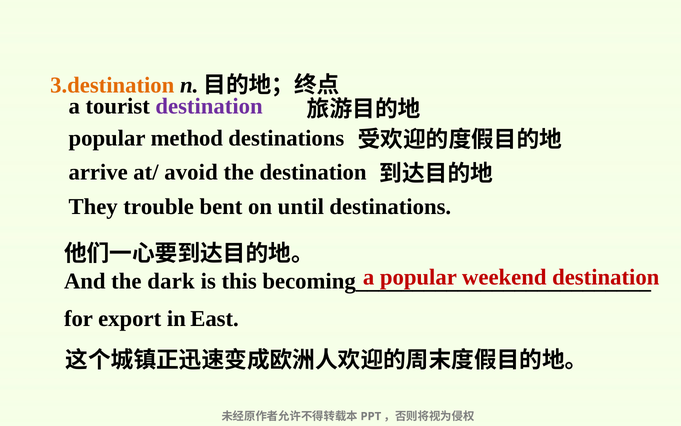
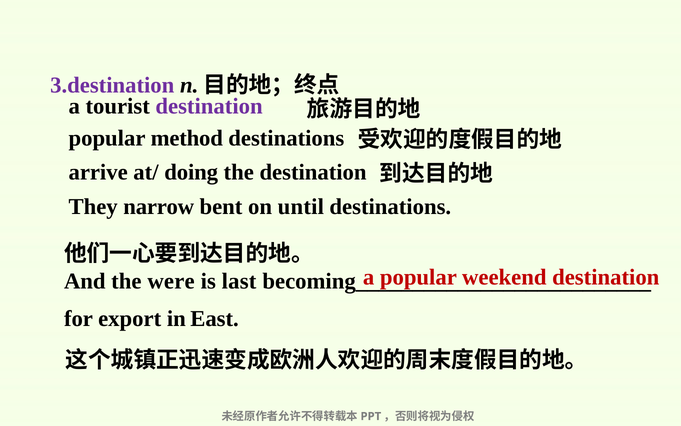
3.destination colour: orange -> purple (112, 85)
avoid: avoid -> doing (191, 172)
trouble: trouble -> narrow (159, 207)
dark: dark -> were (171, 281)
this: this -> last (239, 281)
